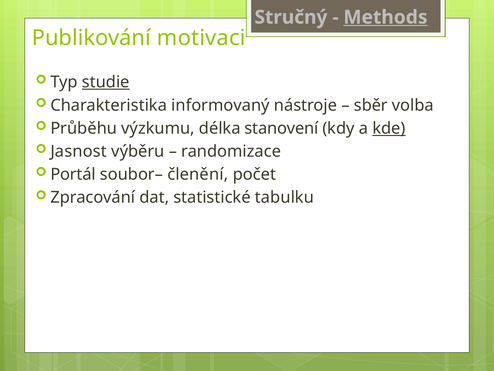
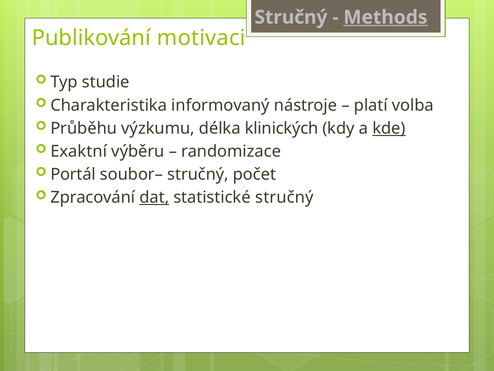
studie underline: present -> none (106, 82)
sběr: sběr -> platí (371, 105)
stanovení: stanovení -> klinických (282, 128)
Jasnost: Jasnost -> Exaktní (79, 151)
soubor– členění: členění -> stručný (198, 174)
dat underline: none -> present (154, 197)
statistické tabulku: tabulku -> stručný (284, 197)
